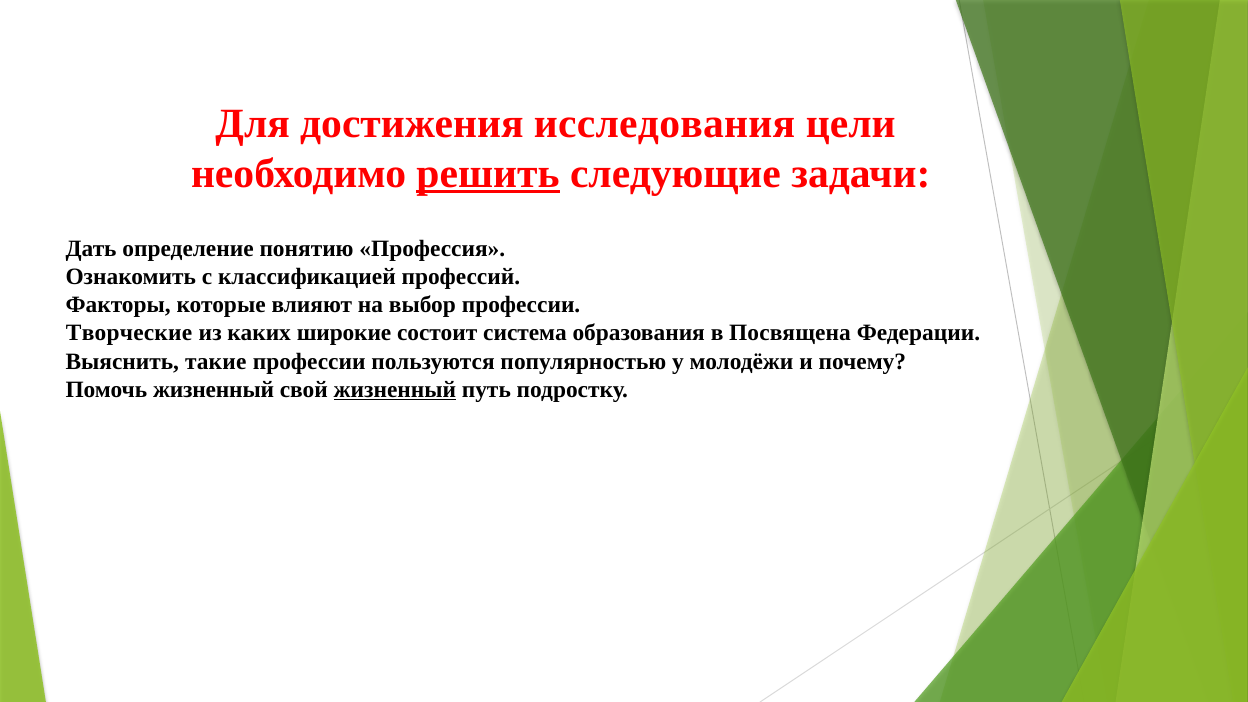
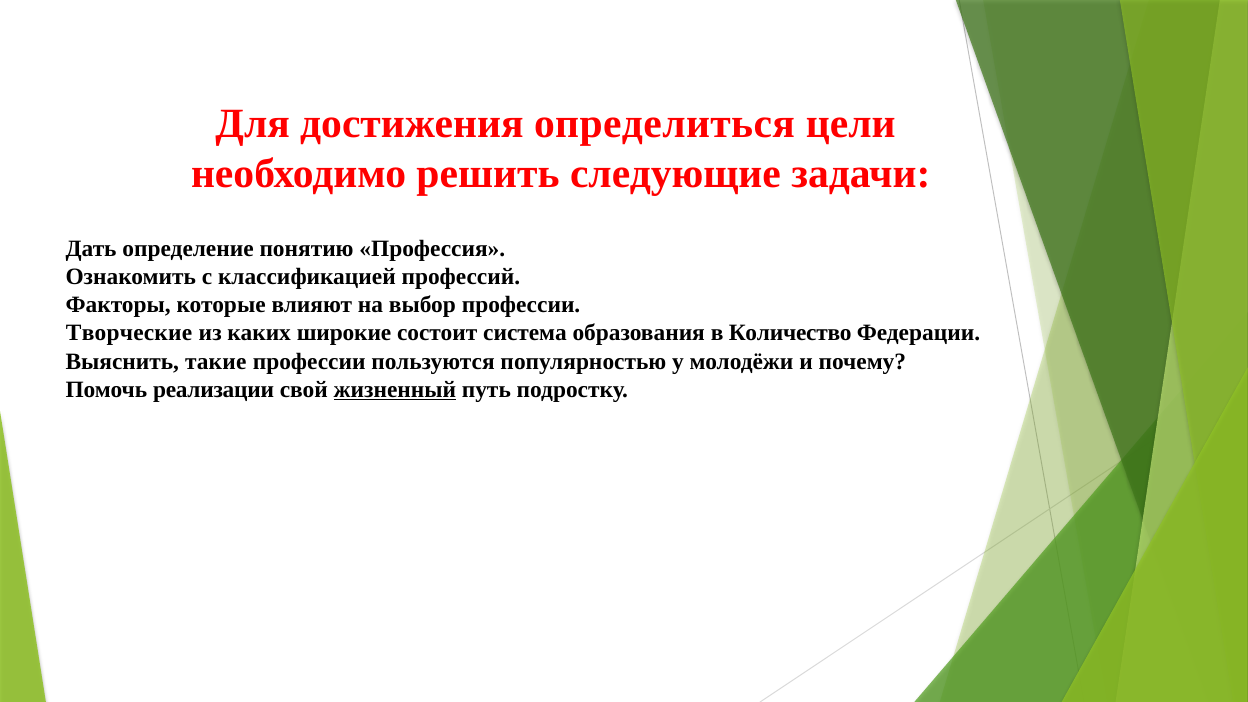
исследования: исследования -> определиться (664, 124)
решить underline: present -> none (488, 174)
Посвящена: Посвящена -> Количество (790, 333)
Помочь жизненный: жизненный -> реализации (214, 389)
